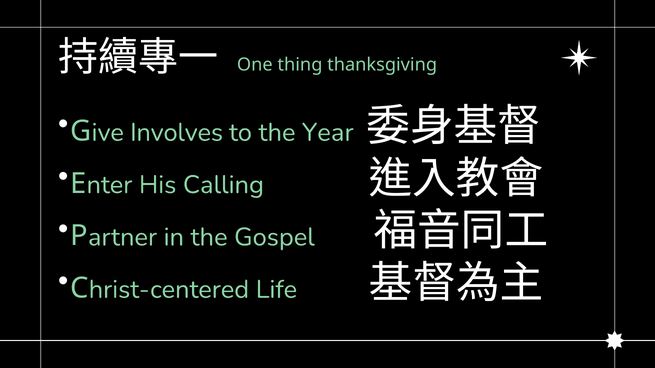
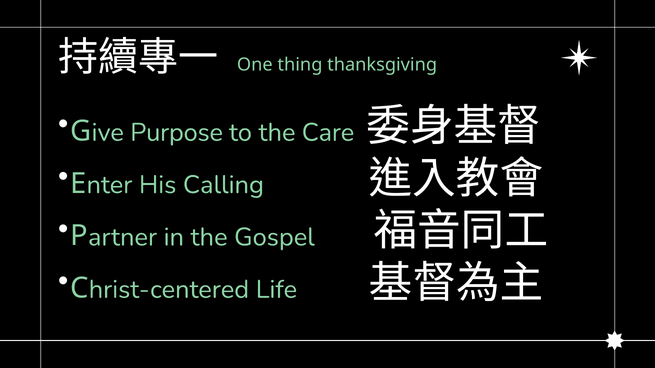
Involves: Involves -> Purpose (177, 133)
Year: Year -> Care (328, 133)
